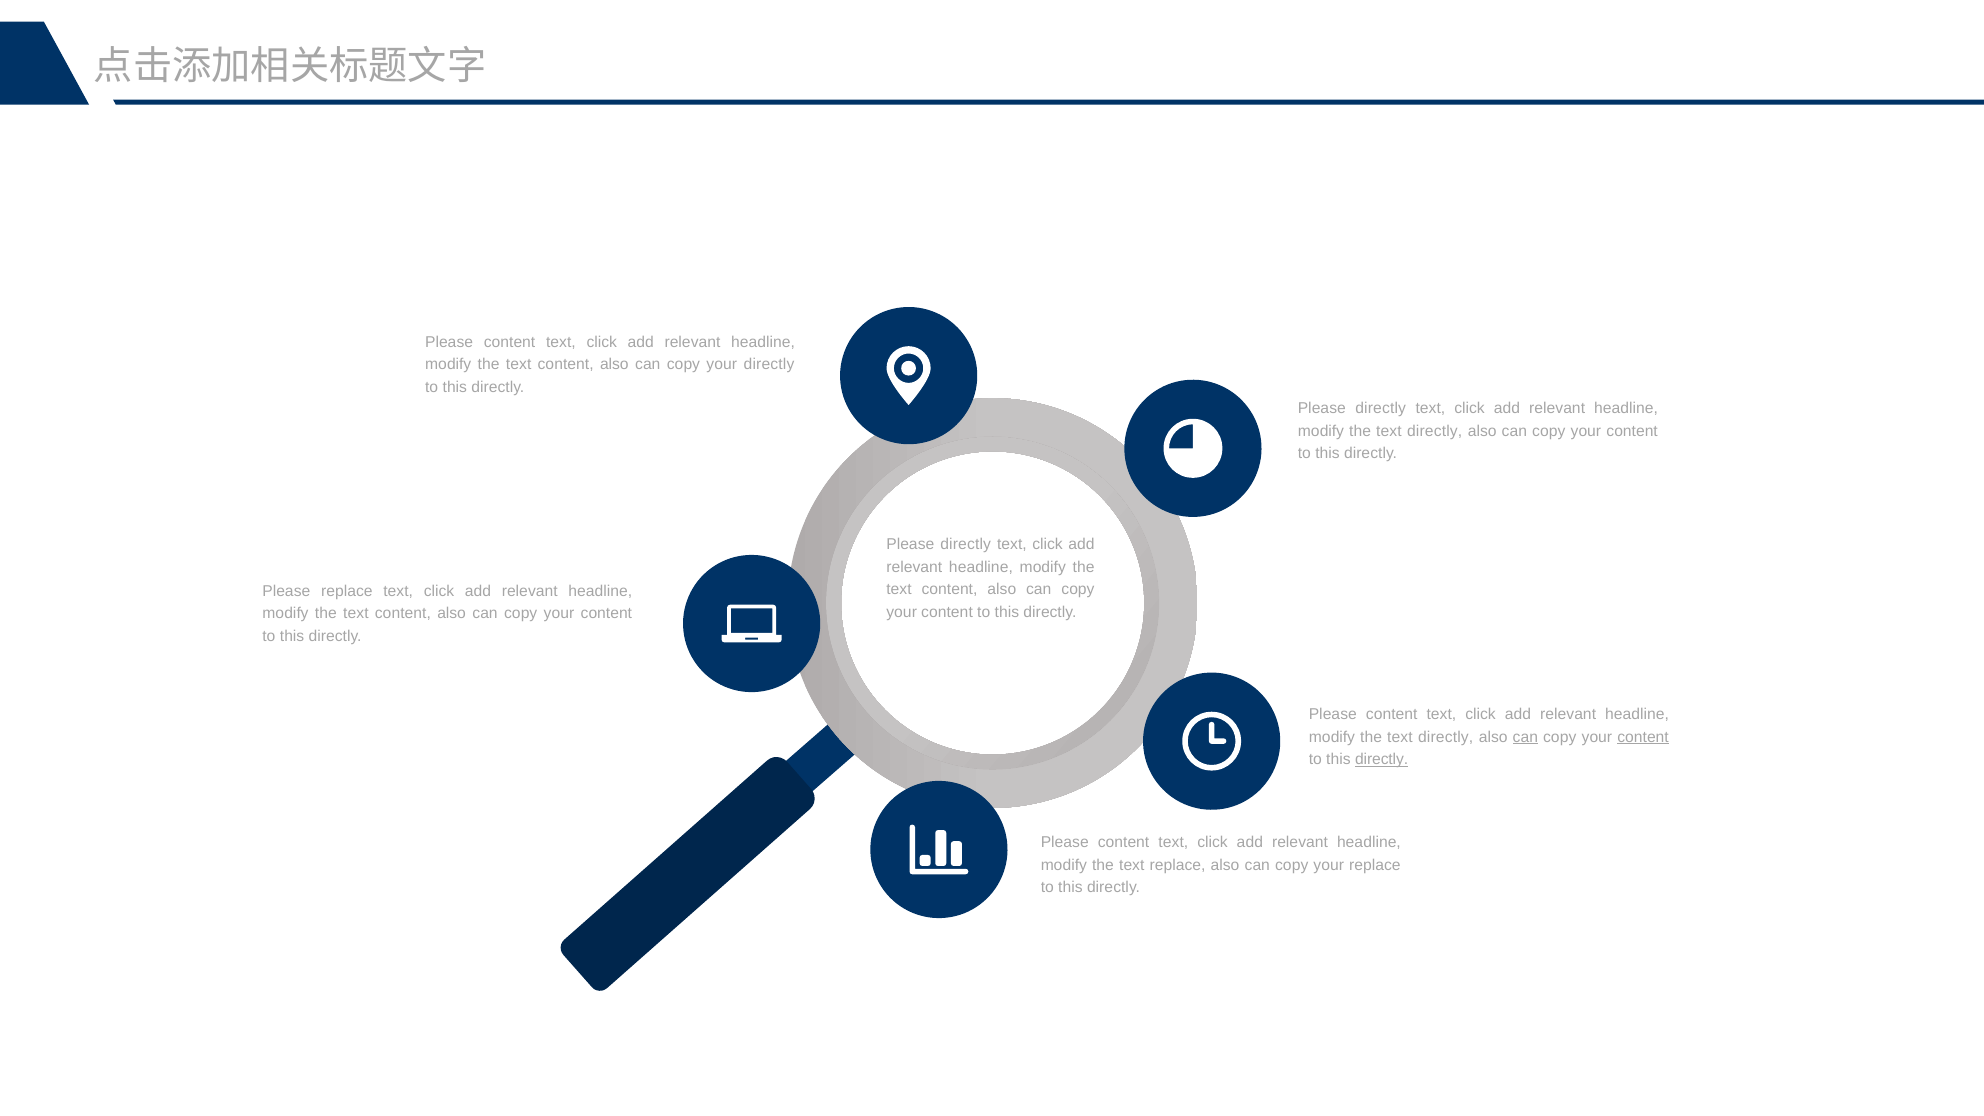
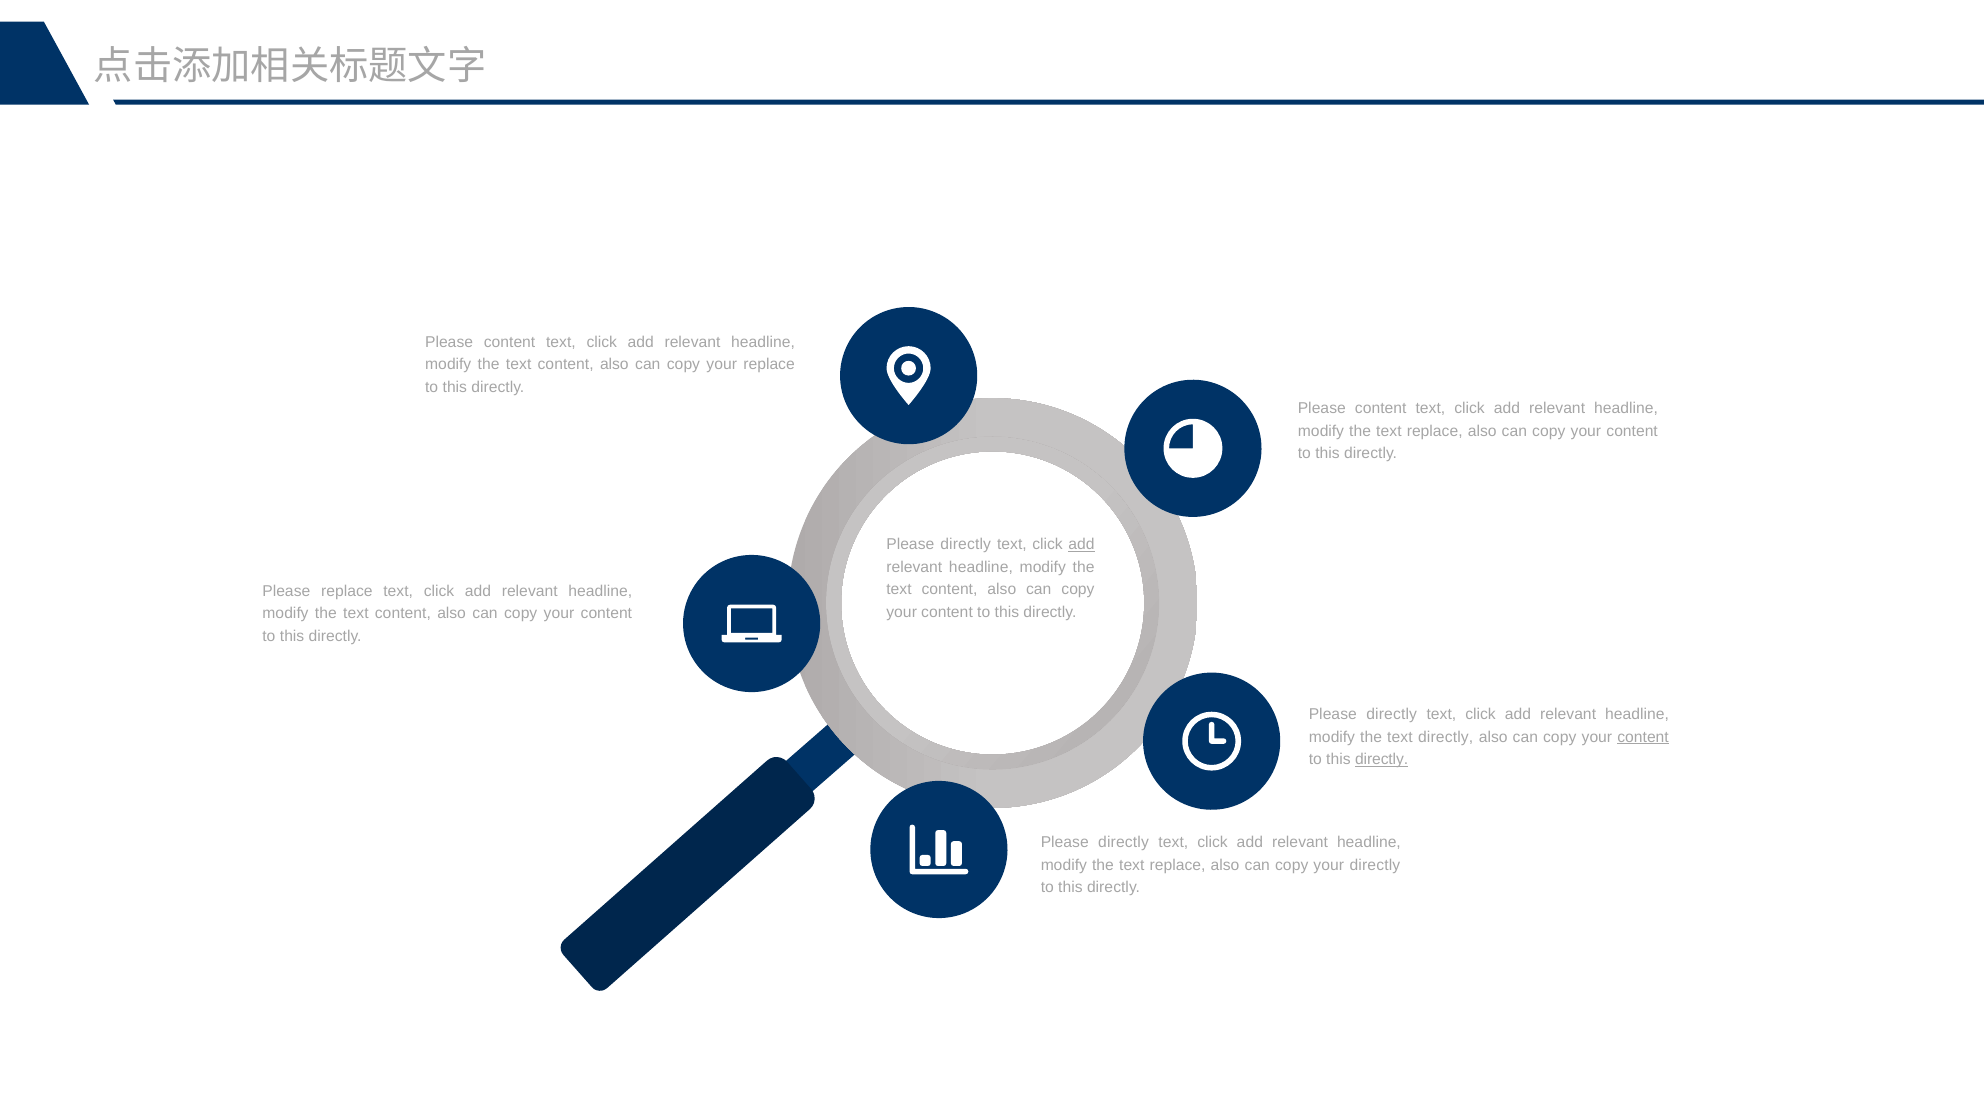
your directly: directly -> replace (769, 364)
directly: directly -> content (1381, 409)
directly: directly -> replace (1435, 431)
add underline: none -> present (1081, 545)
content: content -> directly (1392, 714)
can underline: present -> none (1525, 737)
content: content -> directly (1124, 842)
your replace: replace -> directly (1375, 865)
